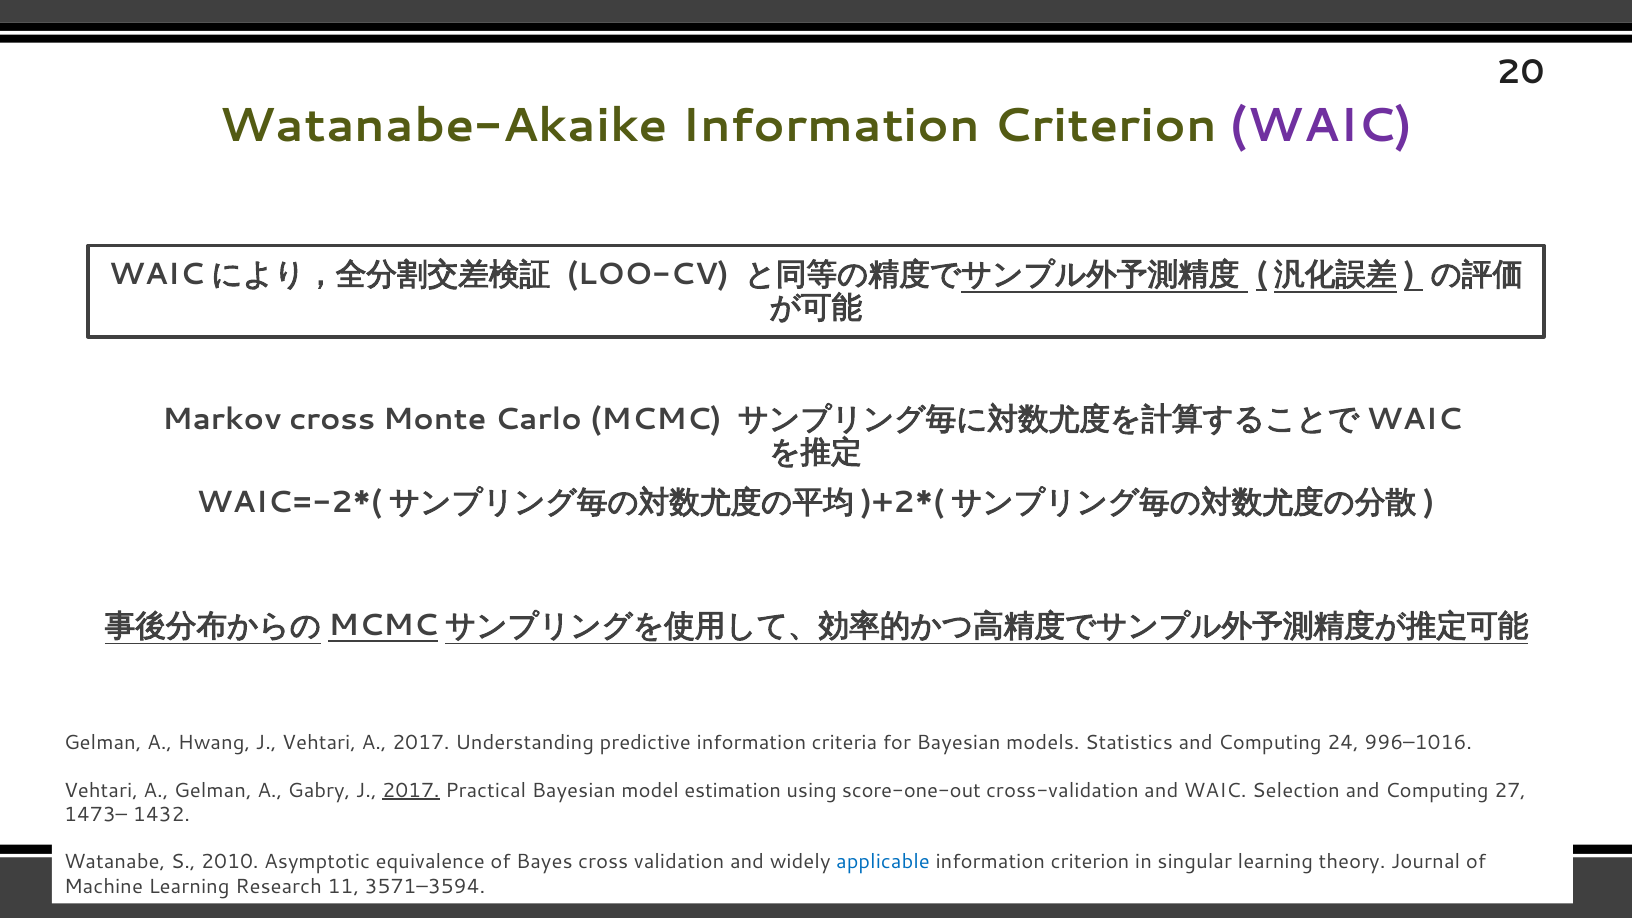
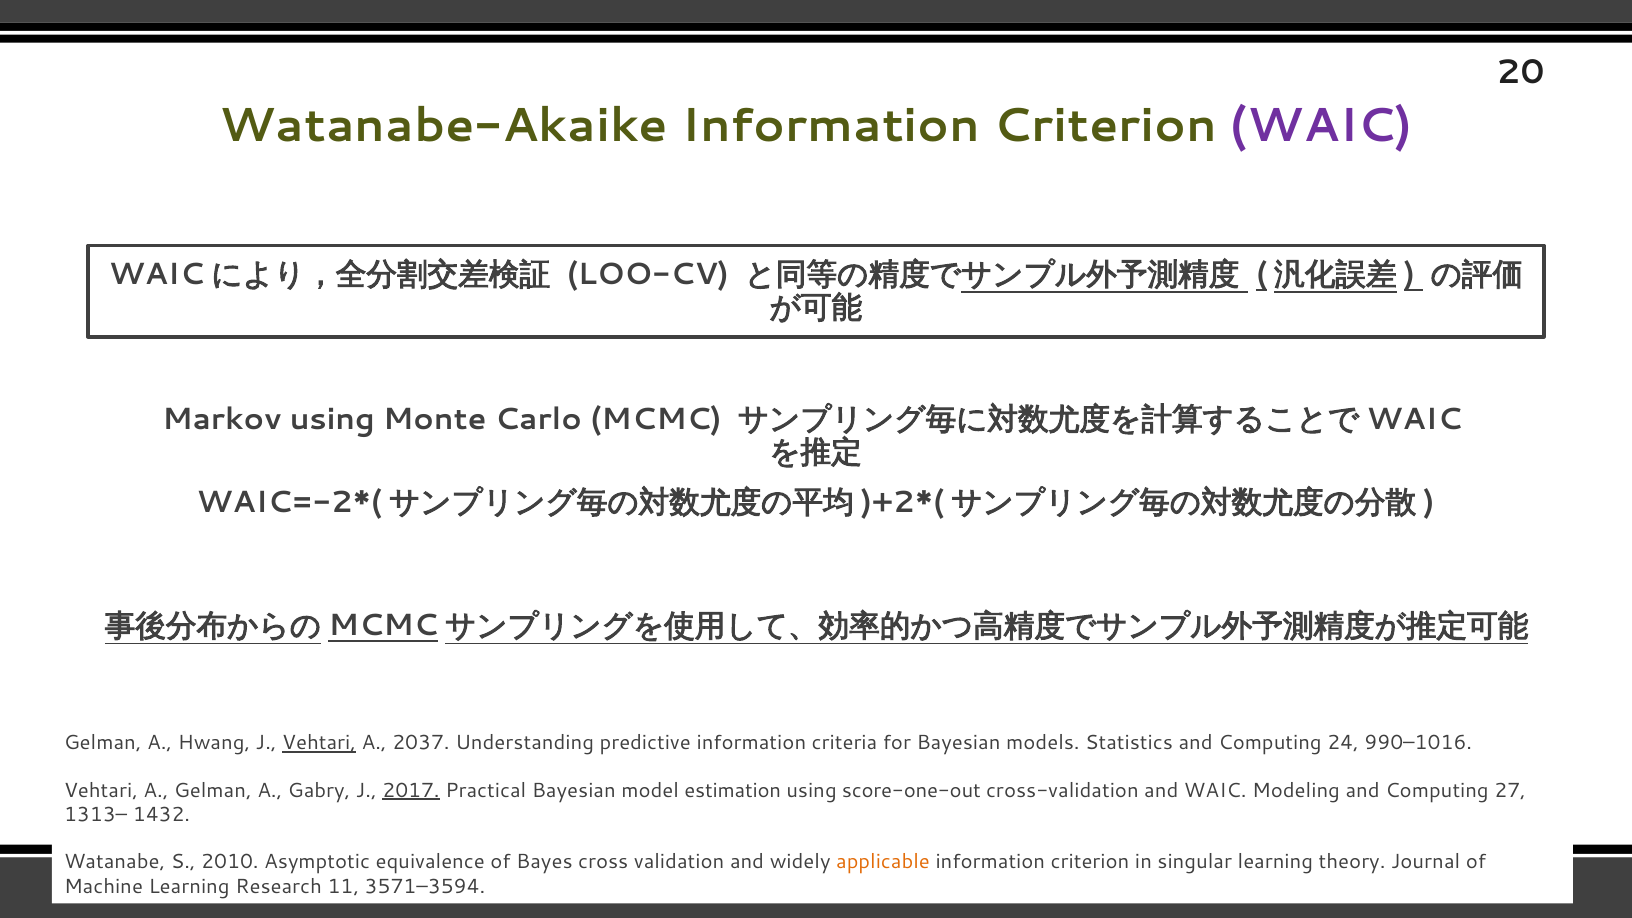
Markov cross: cross -> using (332, 419)
Vehtari underline: none -> present (319, 743)
A 2017: 2017 -> 2037 (421, 743)
996–1016: 996–1016 -> 990–1016 (1418, 743)
Selection: Selection -> Modeling (1296, 791)
1473–: 1473– -> 1313– (96, 815)
applicable colour: blue -> orange (883, 862)
